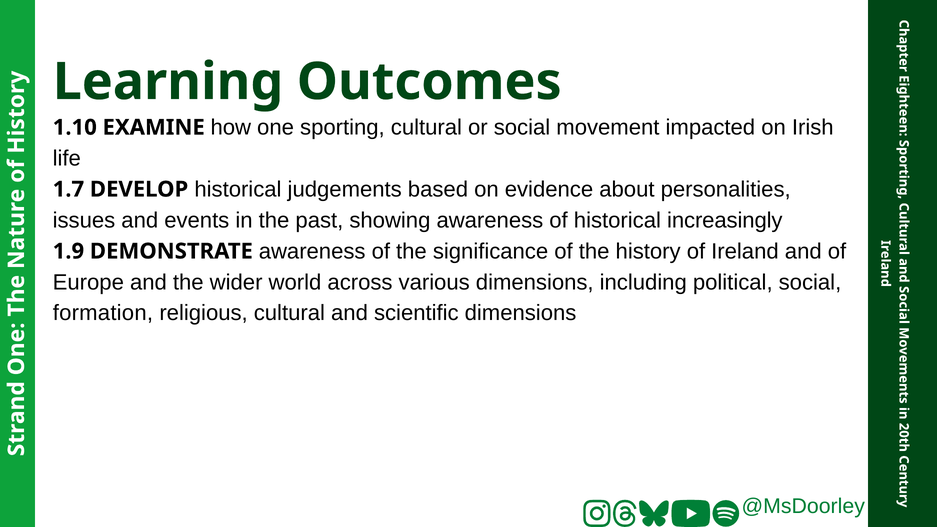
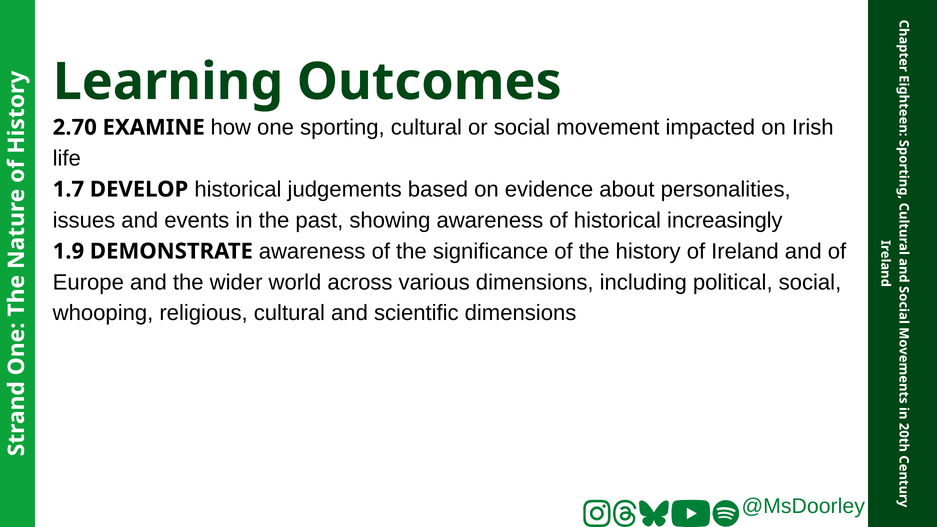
1.10: 1.10 -> 2.70 (75, 127)
formation: formation -> whooping (103, 313)
